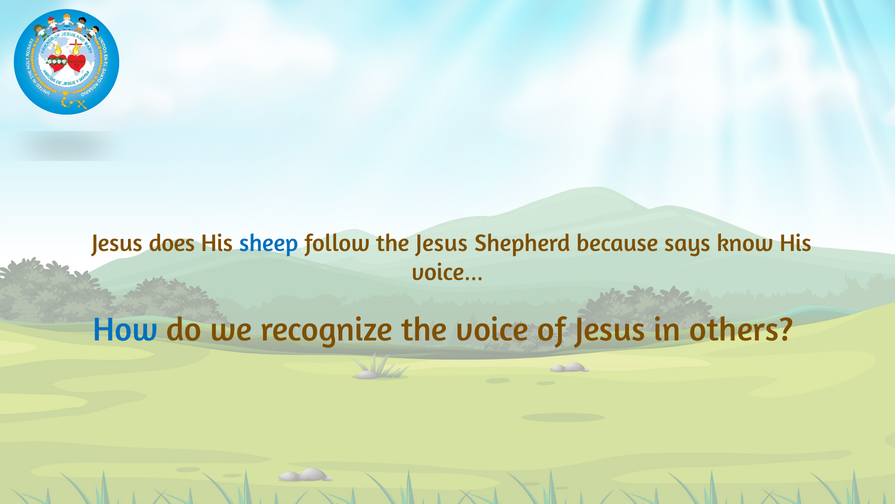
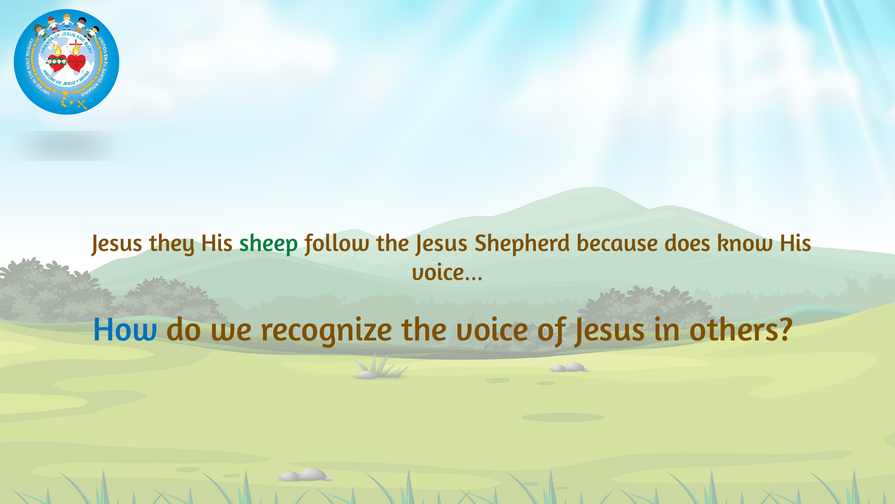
does: does -> they (172, 243)
sheep colour: blue -> green (269, 243)
says: says -> does (688, 243)
